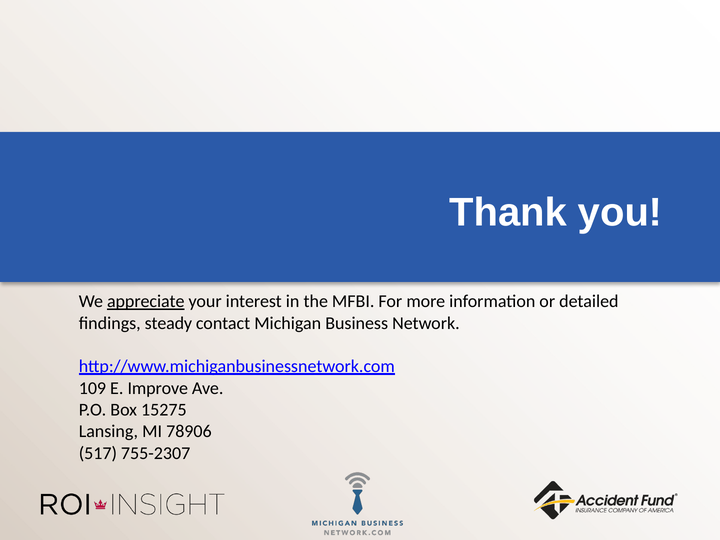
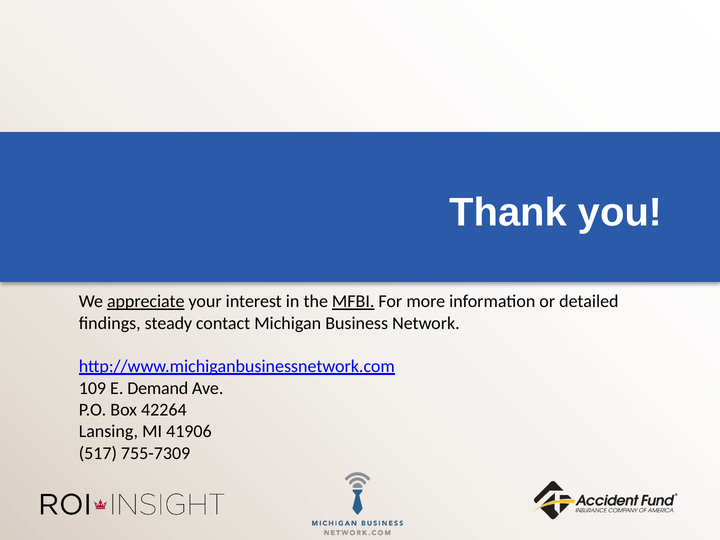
MFBI underline: none -> present (353, 302)
Improve: Improve -> Demand (158, 388)
15275: 15275 -> 42264 (164, 410)
78906: 78906 -> 41906 (189, 431)
755-2307: 755-2307 -> 755-7309 (156, 453)
